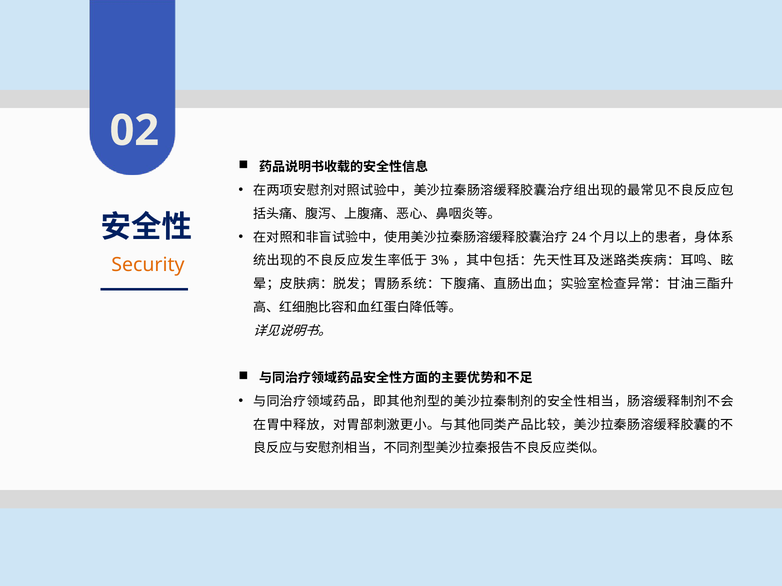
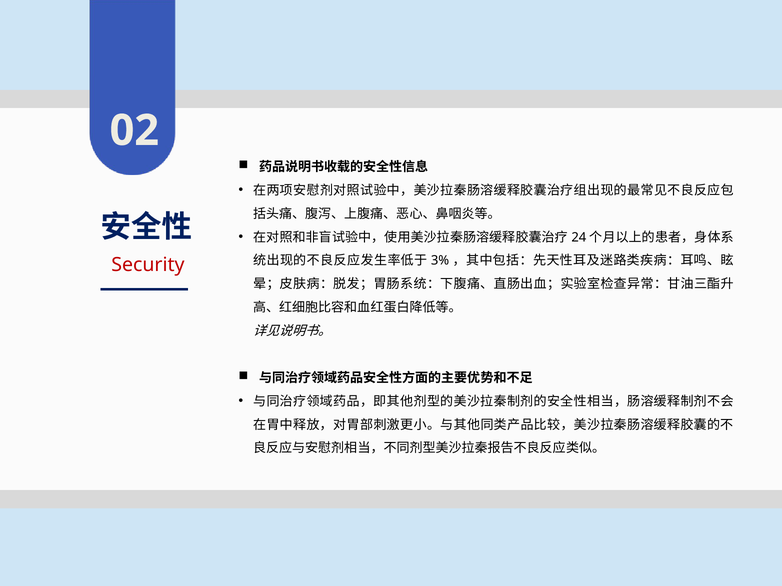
Security colour: orange -> red (148, 265)
